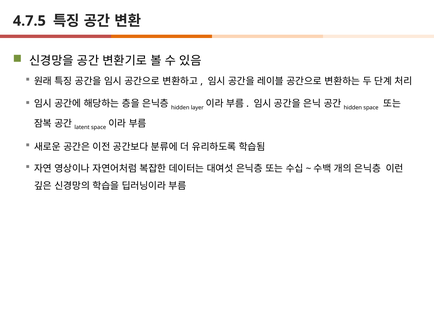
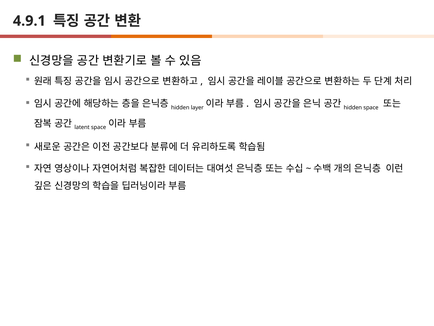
4.7.5: 4.7.5 -> 4.9.1 (29, 21)
